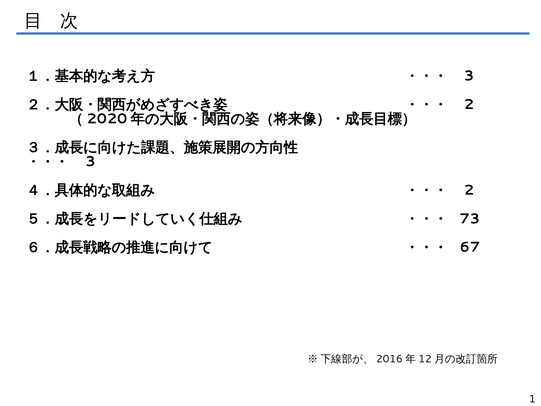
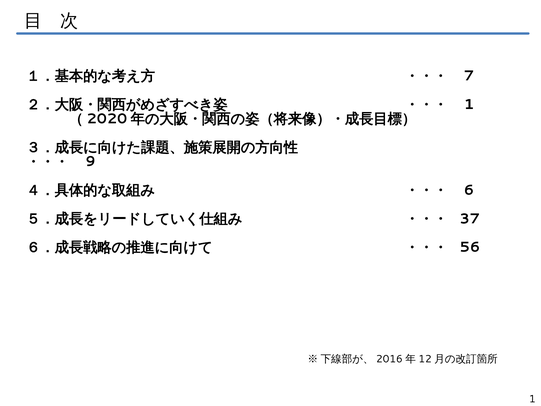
3: 3 -> 7 (469, 76)
2: 2 -> 1 (469, 104)
3: 3 -> 9 (91, 162)
2: 2 -> 6 (469, 190)
73: 73 -> 37 (470, 219)
67: 67 -> 56 (470, 247)
